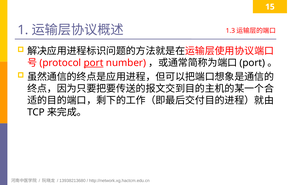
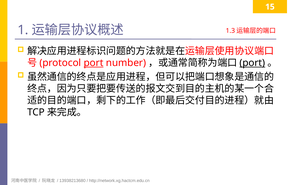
port underline: none -> present (252, 63)
